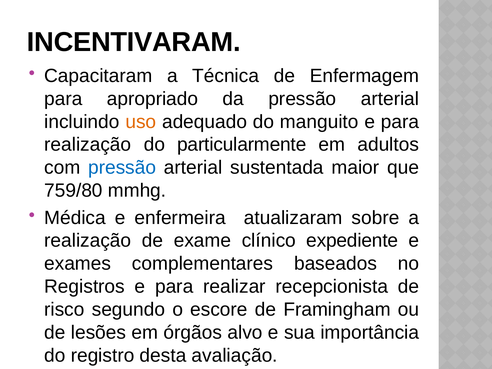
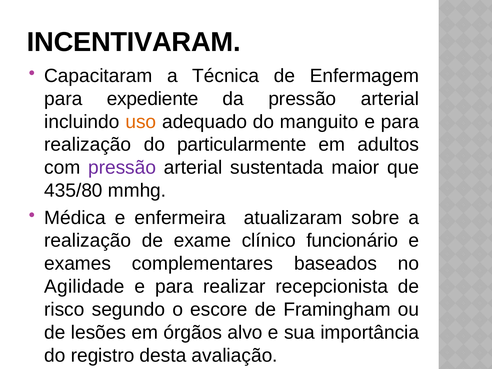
apropriado: apropriado -> expediente (153, 99)
pressão colour: blue -> purple (122, 168)
759/80: 759/80 -> 435/80 (73, 191)
expediente: expediente -> funcionário (352, 241)
Registros: Registros -> Agilidade (84, 287)
